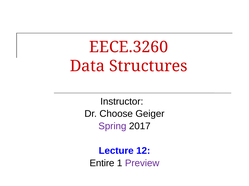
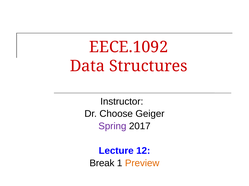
EECE.3260: EECE.3260 -> EECE.1092 (129, 47)
Entire: Entire -> Break (102, 164)
Preview colour: purple -> orange (142, 164)
